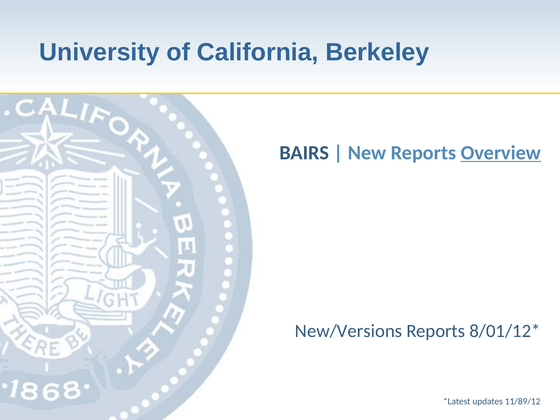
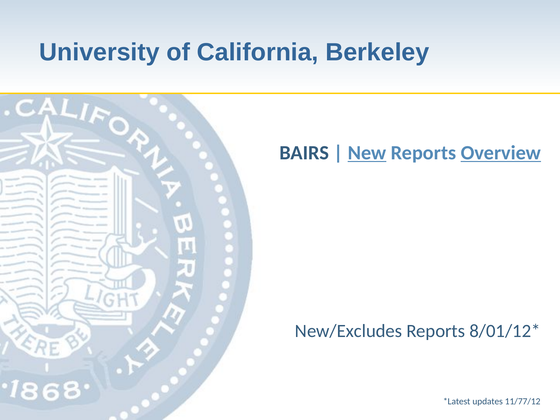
New underline: none -> present (367, 153)
New/Versions: New/Versions -> New/Excludes (349, 331)
11/89/12: 11/89/12 -> 11/77/12 (523, 401)
